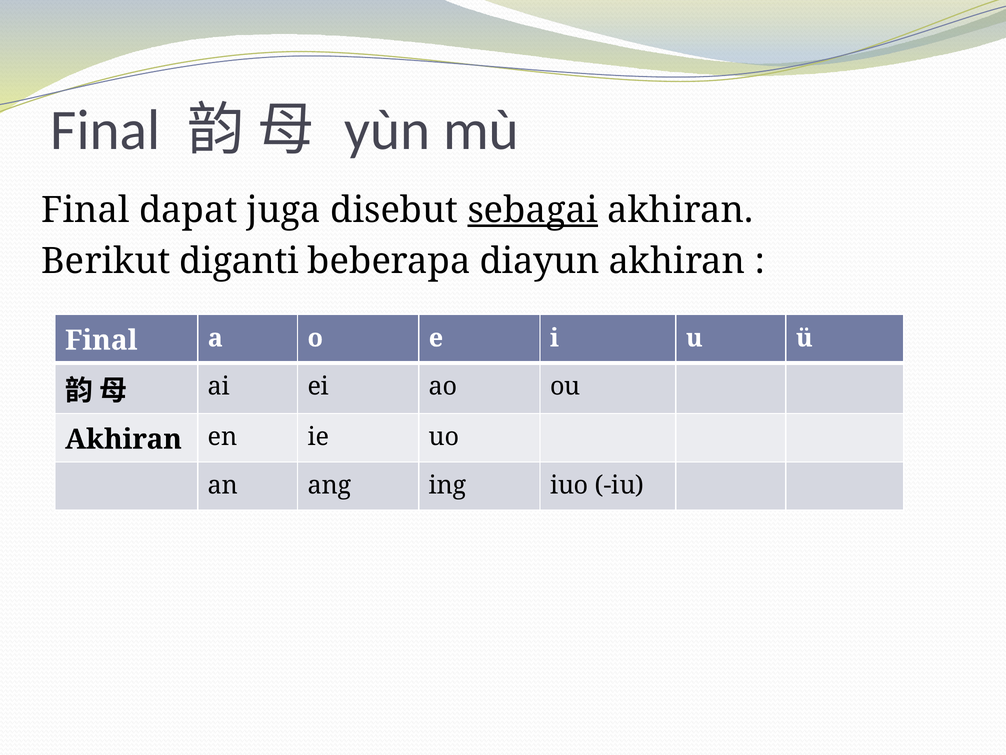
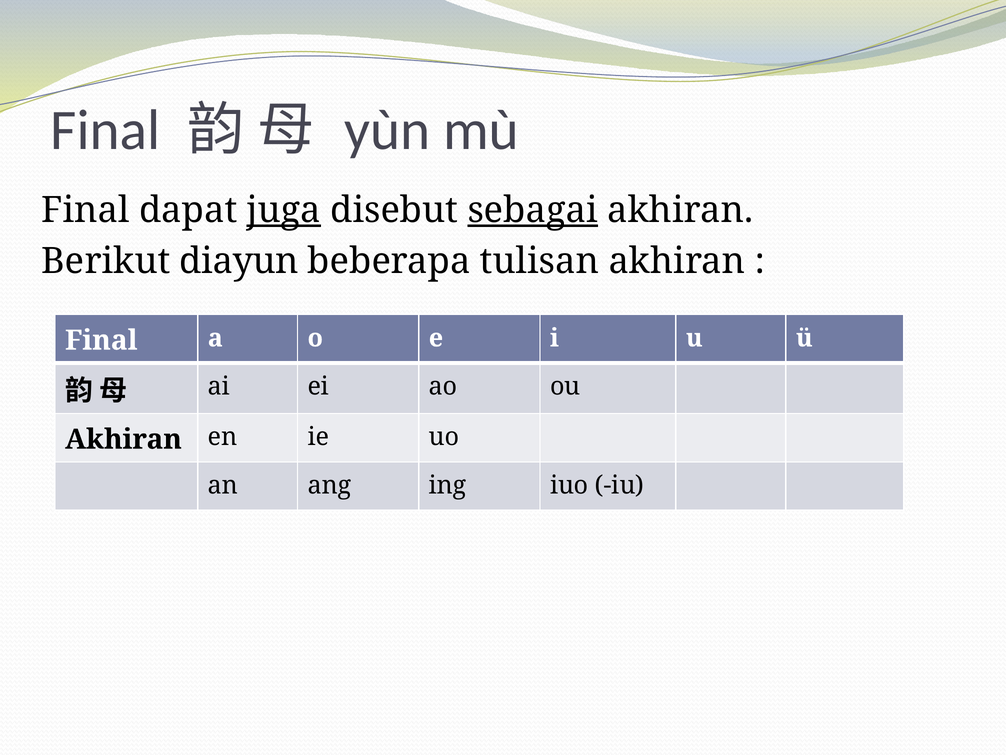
juga underline: none -> present (284, 210)
diganti: diganti -> diayun (239, 261)
diayun: diayun -> tulisan (539, 261)
